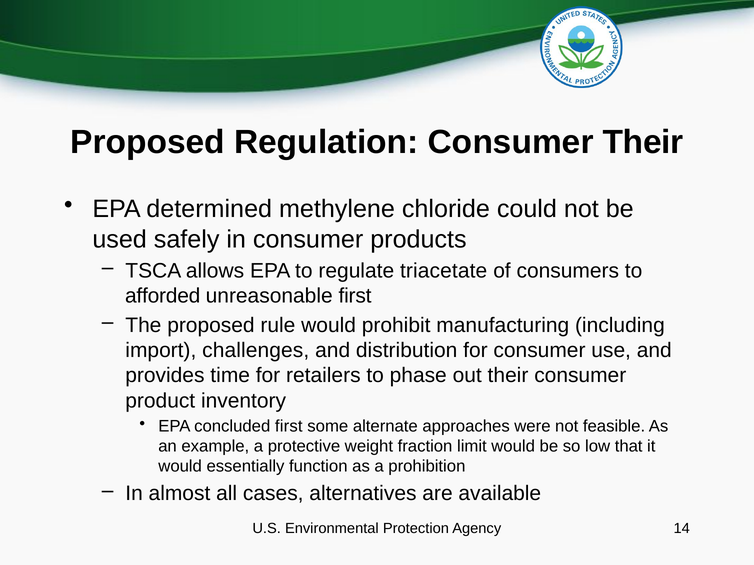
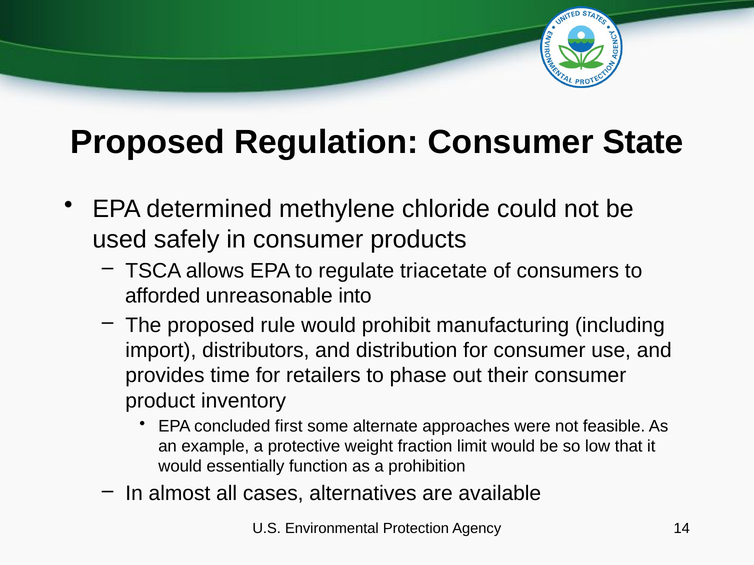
Consumer Their: Their -> State (643, 142)
unreasonable first: first -> into (355, 296)
challenges: challenges -> distributors (256, 351)
